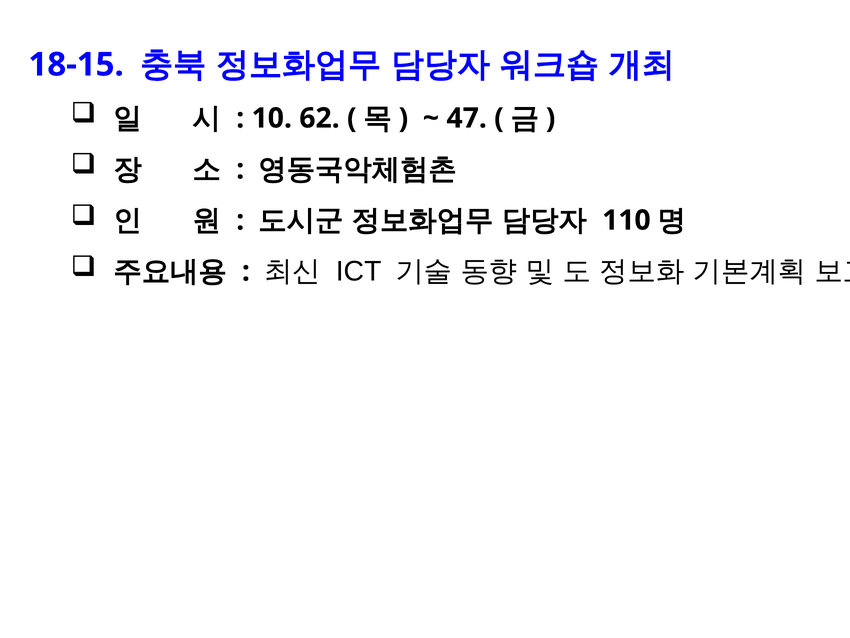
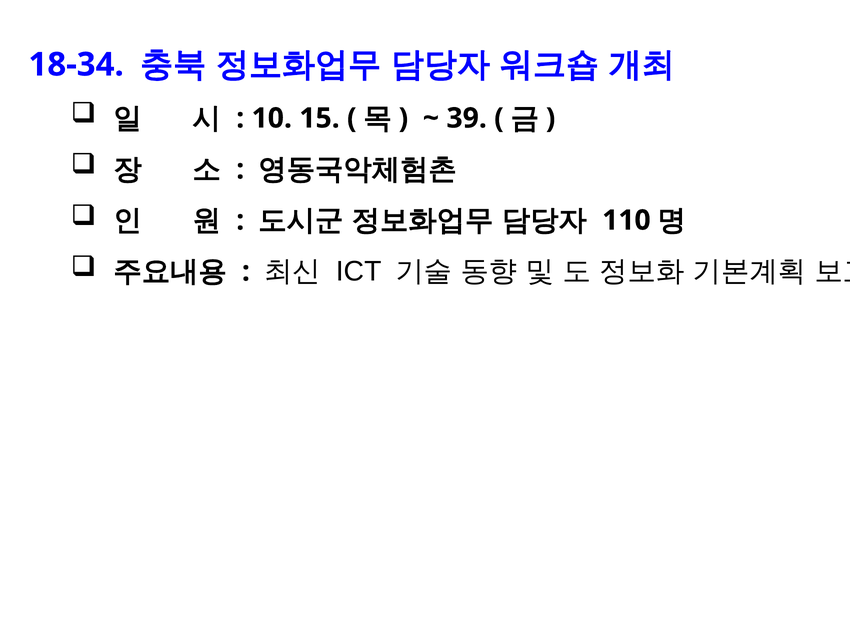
18-15: 18-15 -> 18-34 (76, 65)
62: 62 -> 15 (319, 118)
47: 47 -> 39 (467, 118)
